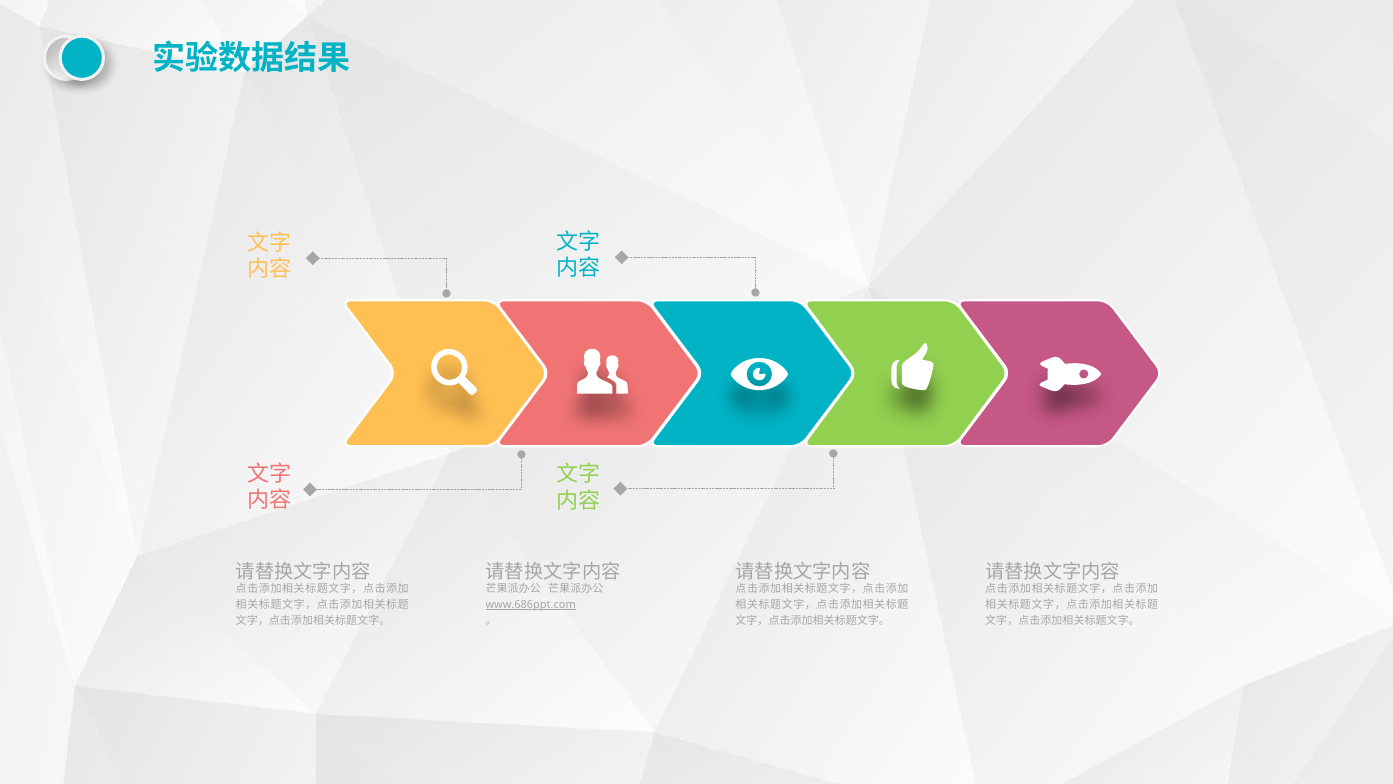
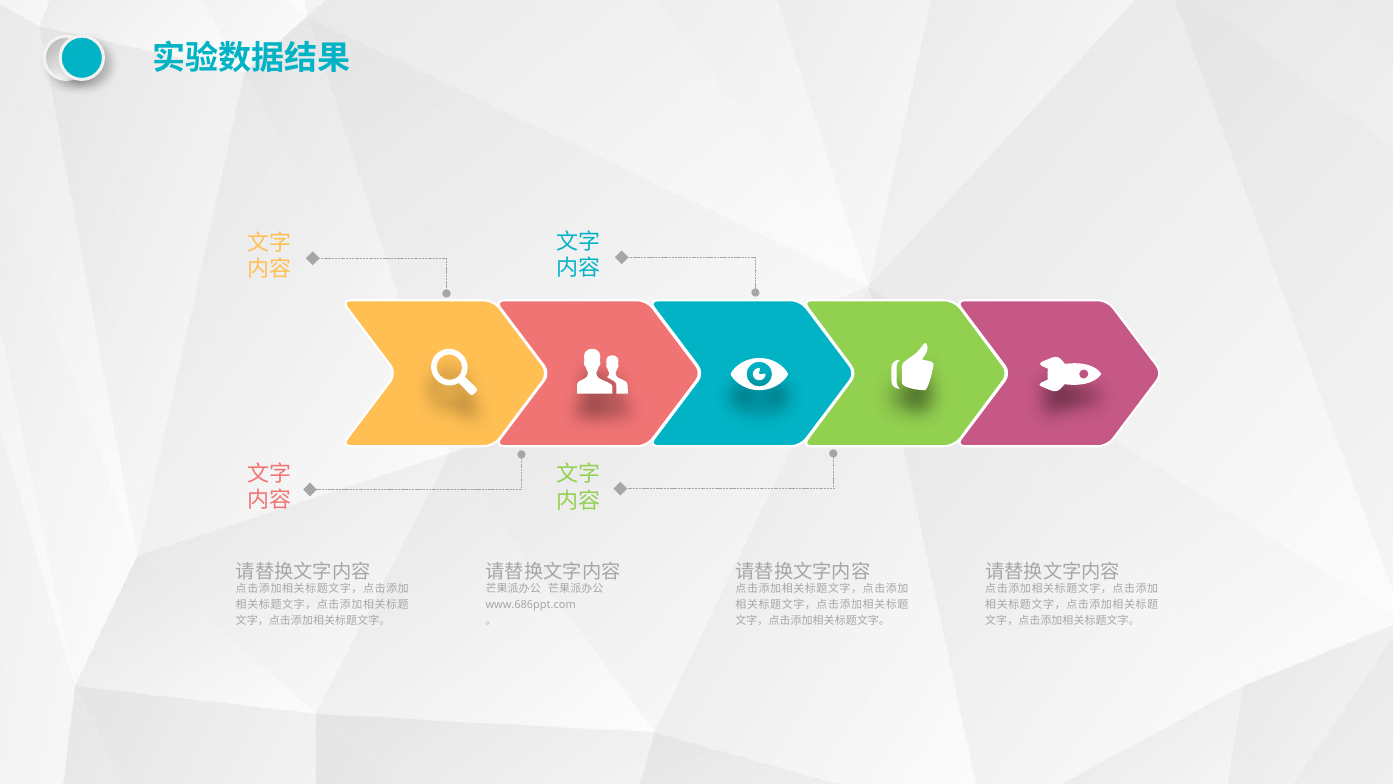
www.686ppt.com underline: present -> none (531, 604)
